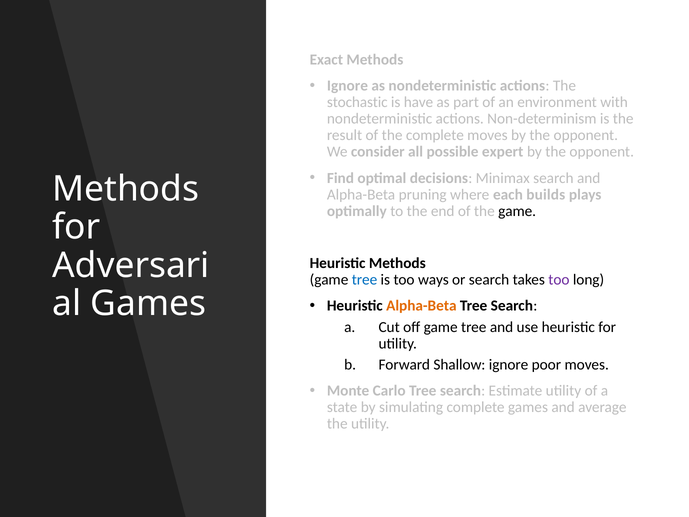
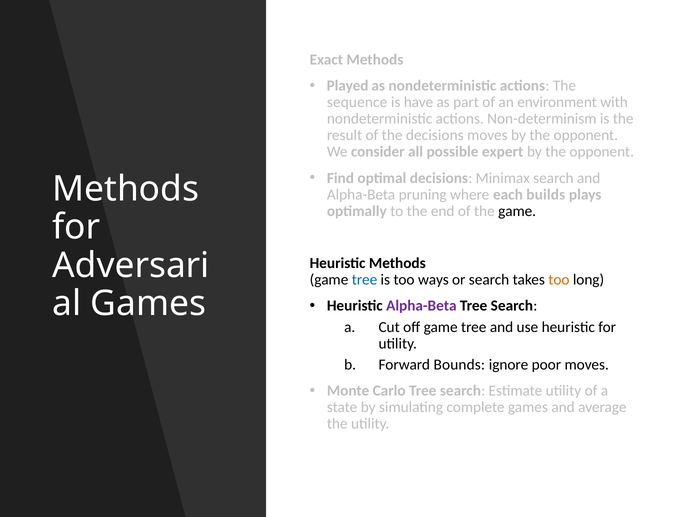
Ignore: Ignore -> Played (348, 86)
stochastic: stochastic -> sequence (357, 102)
the complete: complete -> decisions (435, 135)
too colour: purple -> orange (559, 280)
Alpha-Beta colour: orange -> purple (421, 306)
Shallow: Shallow -> Bounds (459, 365)
